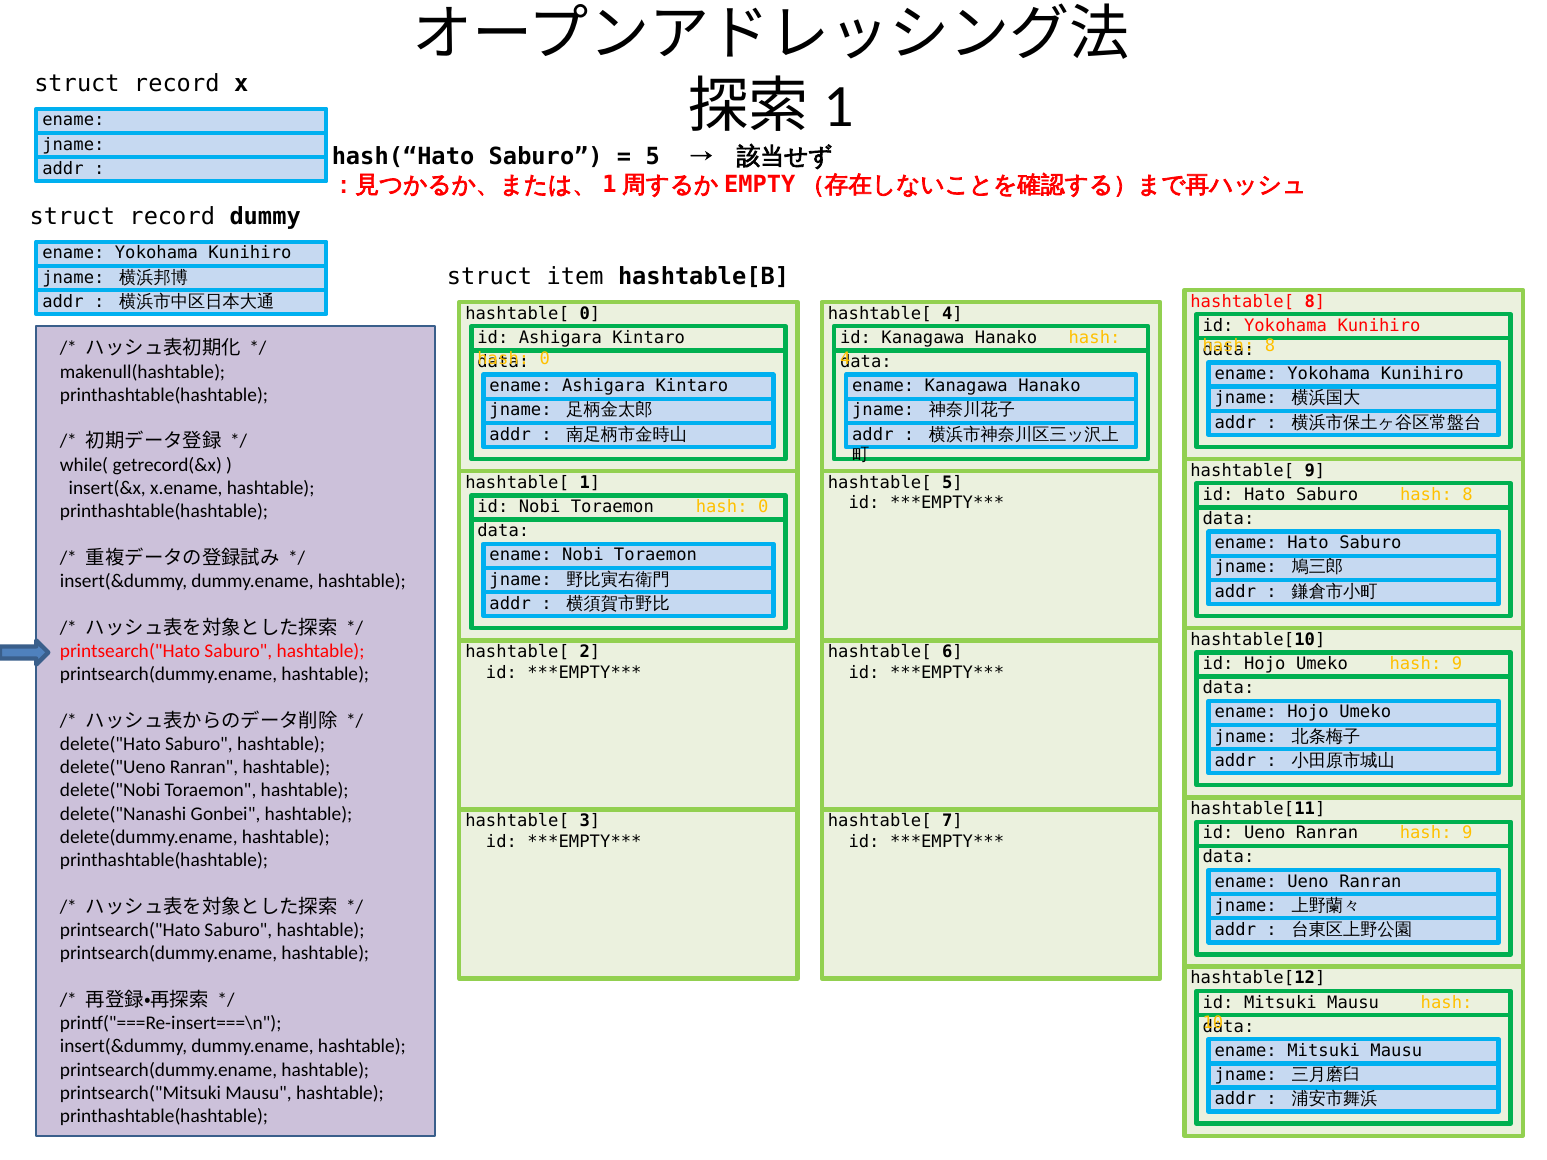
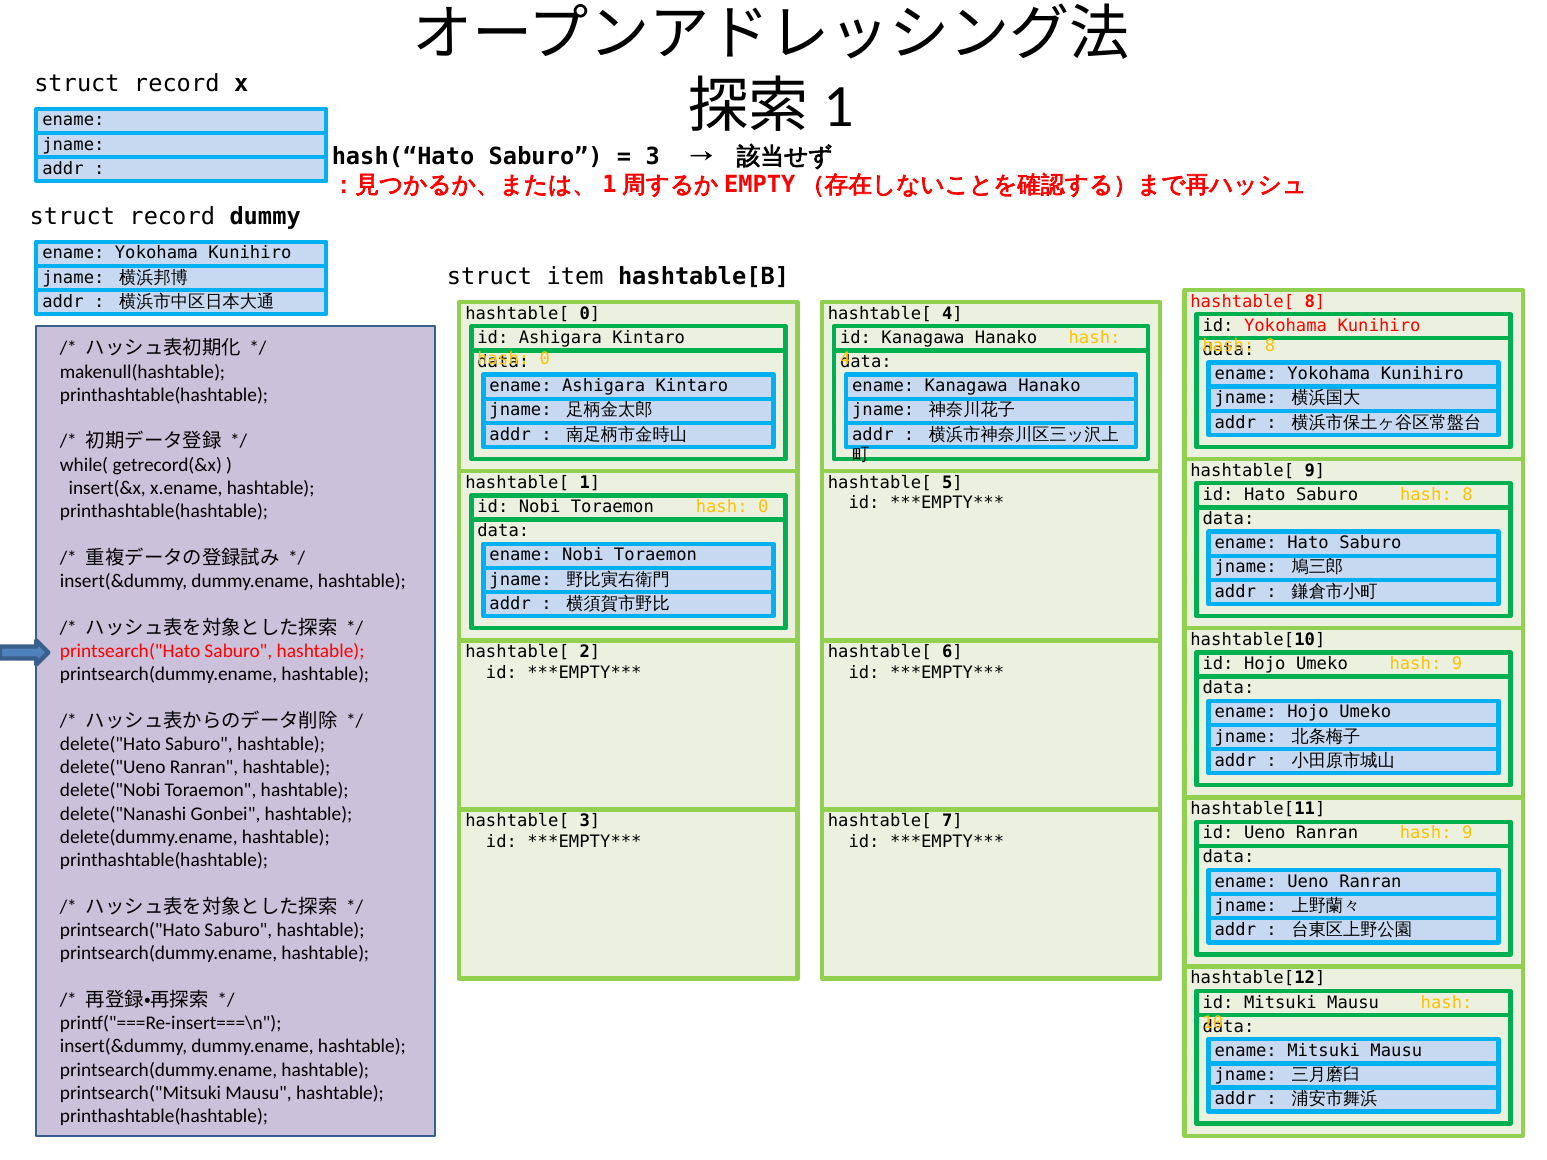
5: 5 -> 3 (653, 156)
